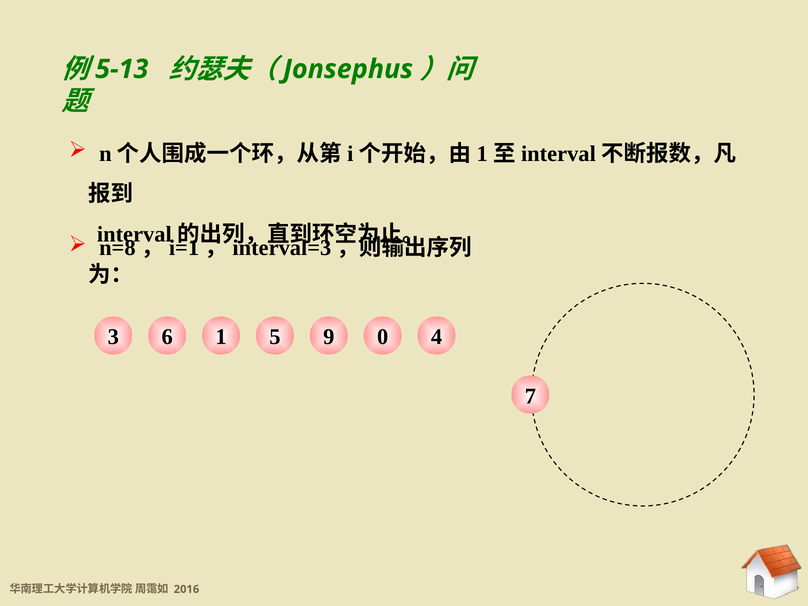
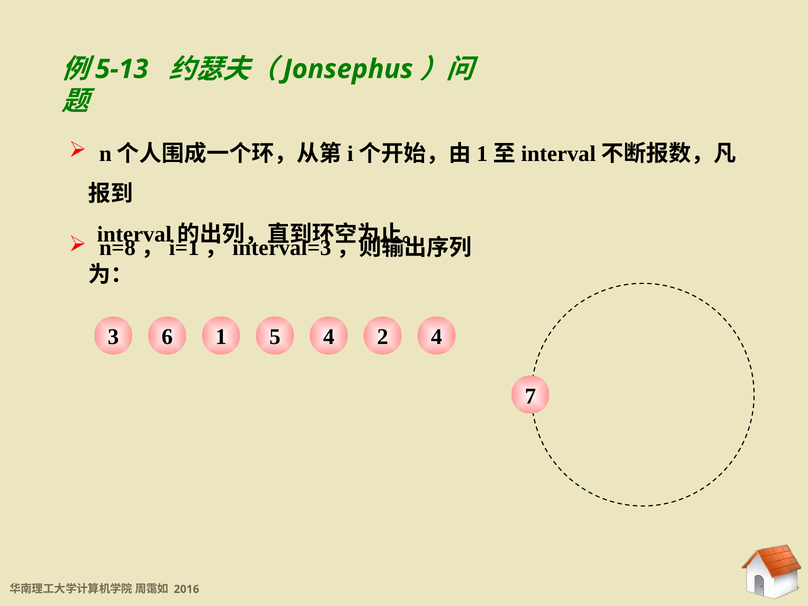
1 9: 9 -> 4 (329, 337)
0: 0 -> 2 (383, 337)
